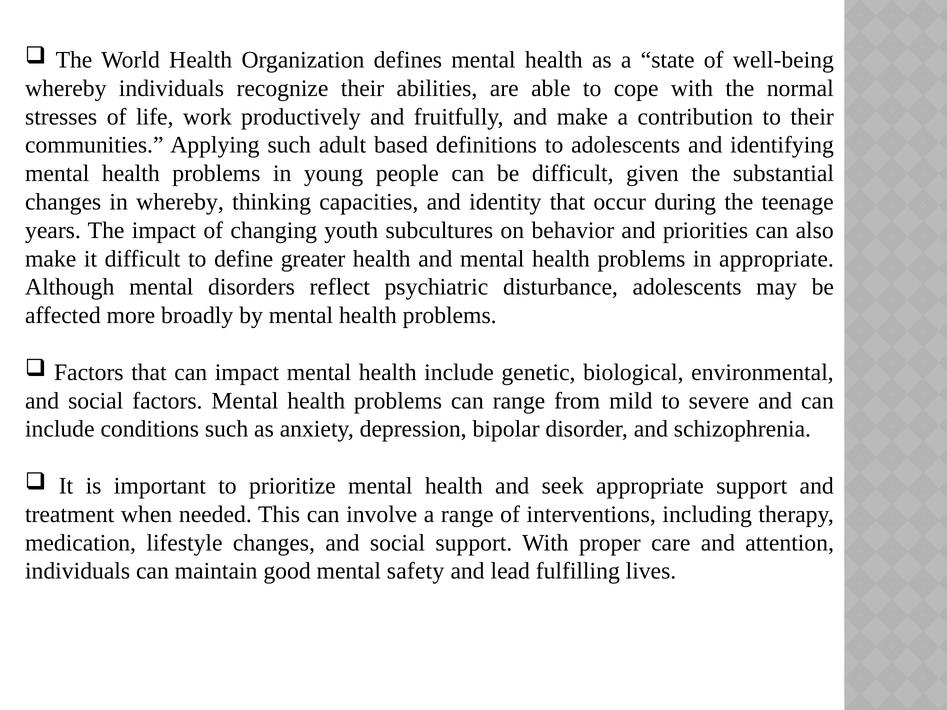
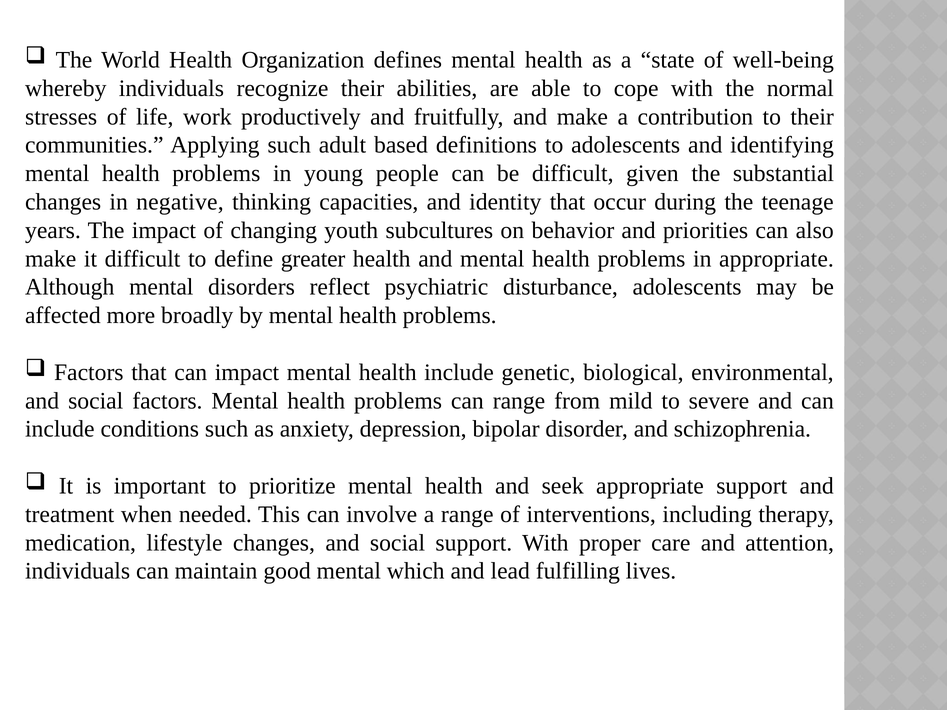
in whereby: whereby -> negative (180, 202)
safety: safety -> which (416, 571)
